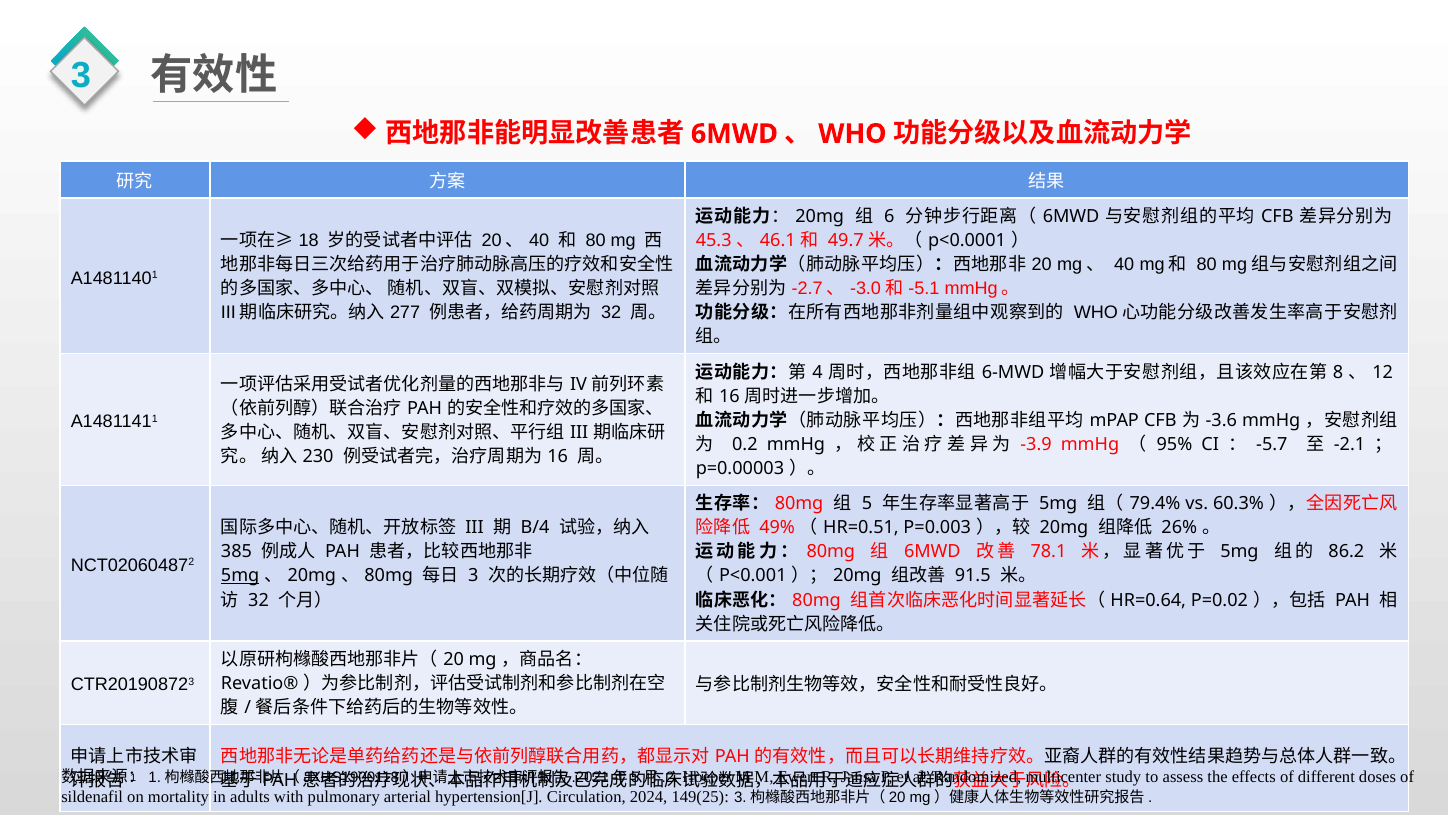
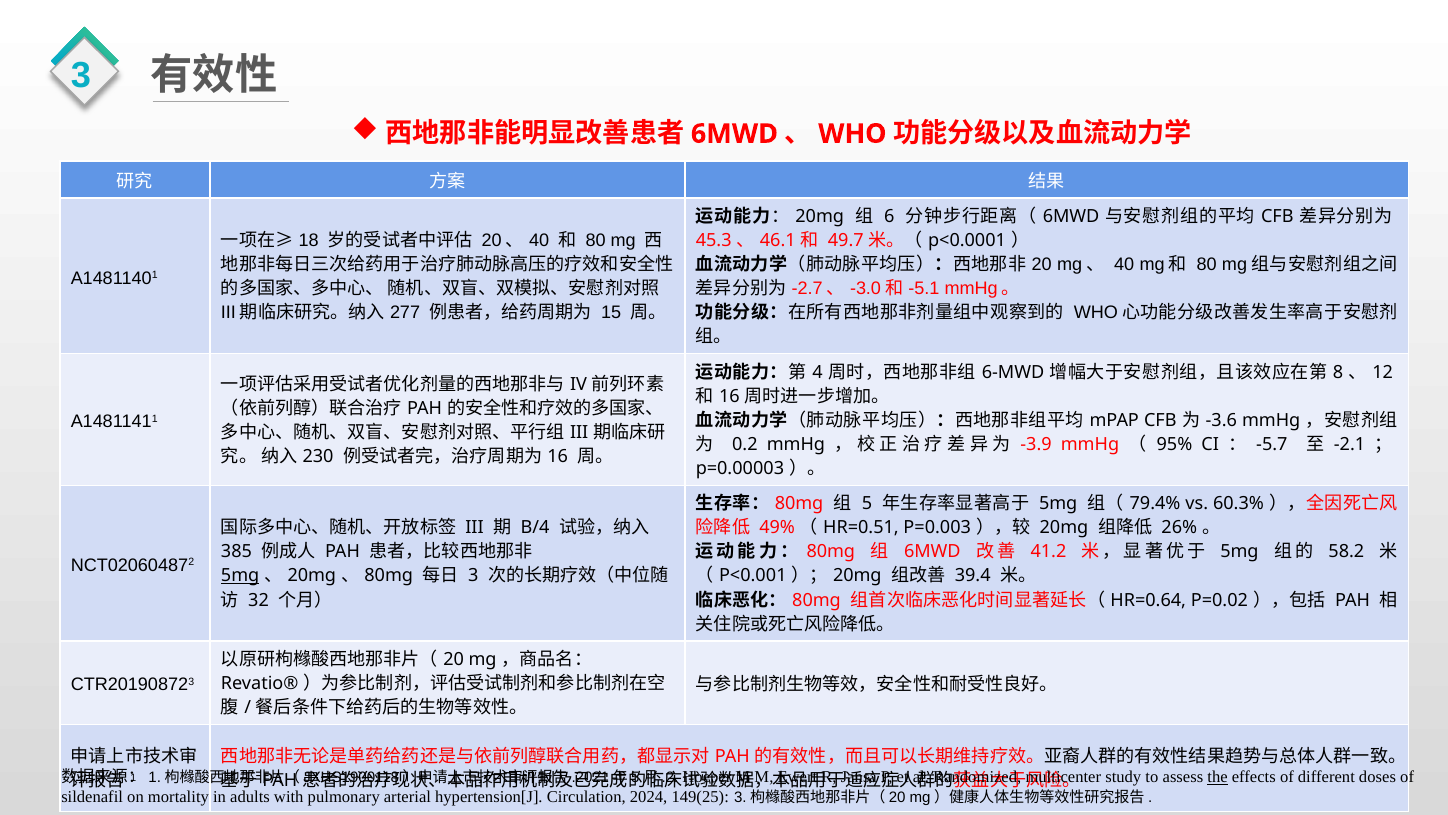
32: 32 -> 15 (611, 313)
78.1: 78.1 -> 41.2 (1048, 552)
86.2: 86.2 -> 58.2 (1346, 552)
91.5: 91.5 -> 39.4 (973, 576)
the underline: none -> present (1218, 776)
